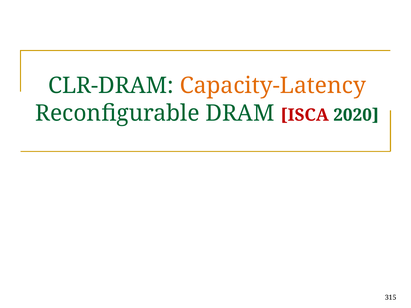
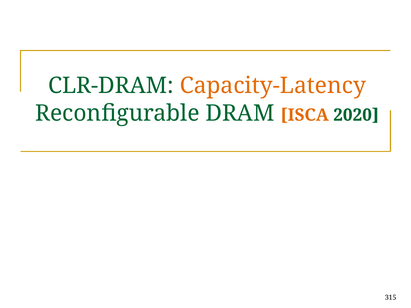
ISCA colour: red -> orange (305, 115)
